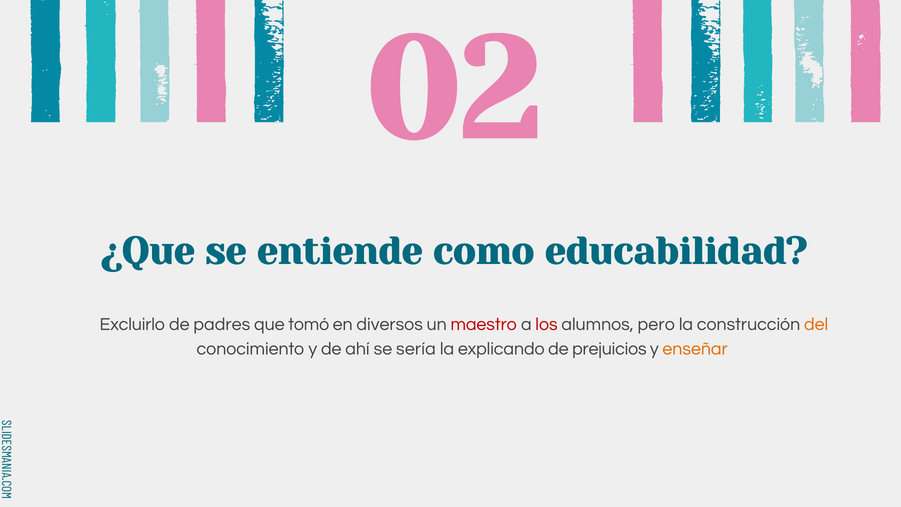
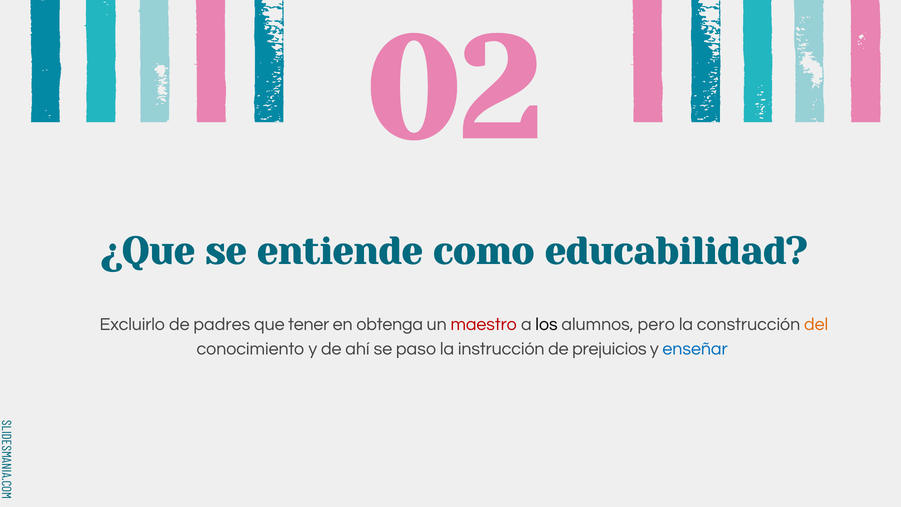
tomó: tomó -> tener (309, 324)
diversos: diversos -> obtenga (390, 324)
los colour: red -> black (547, 324)
sería: sería -> paso (416, 349)
explicando: explicando -> instrucción (501, 349)
enseñar colour: orange -> blue (695, 349)
